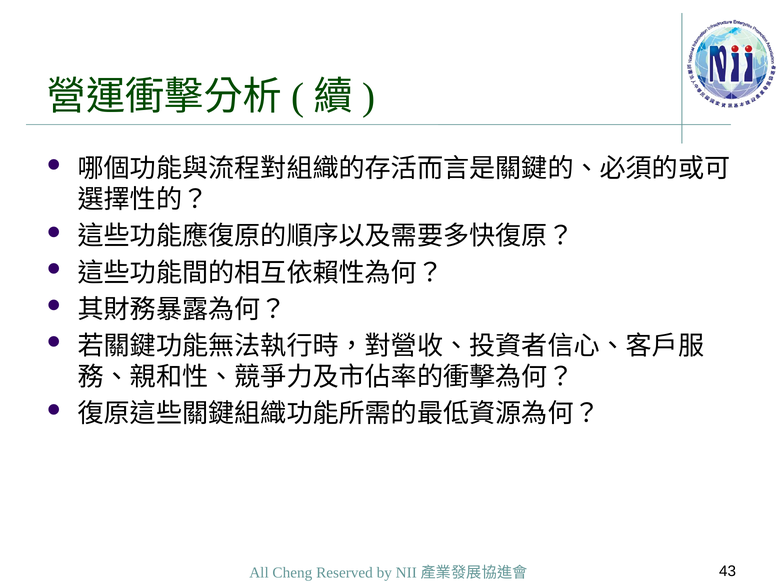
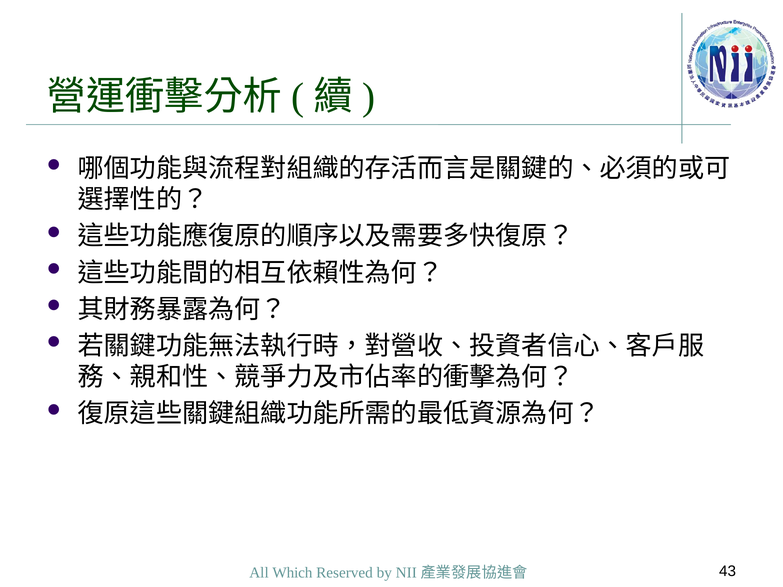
Cheng: Cheng -> Which (292, 573)
